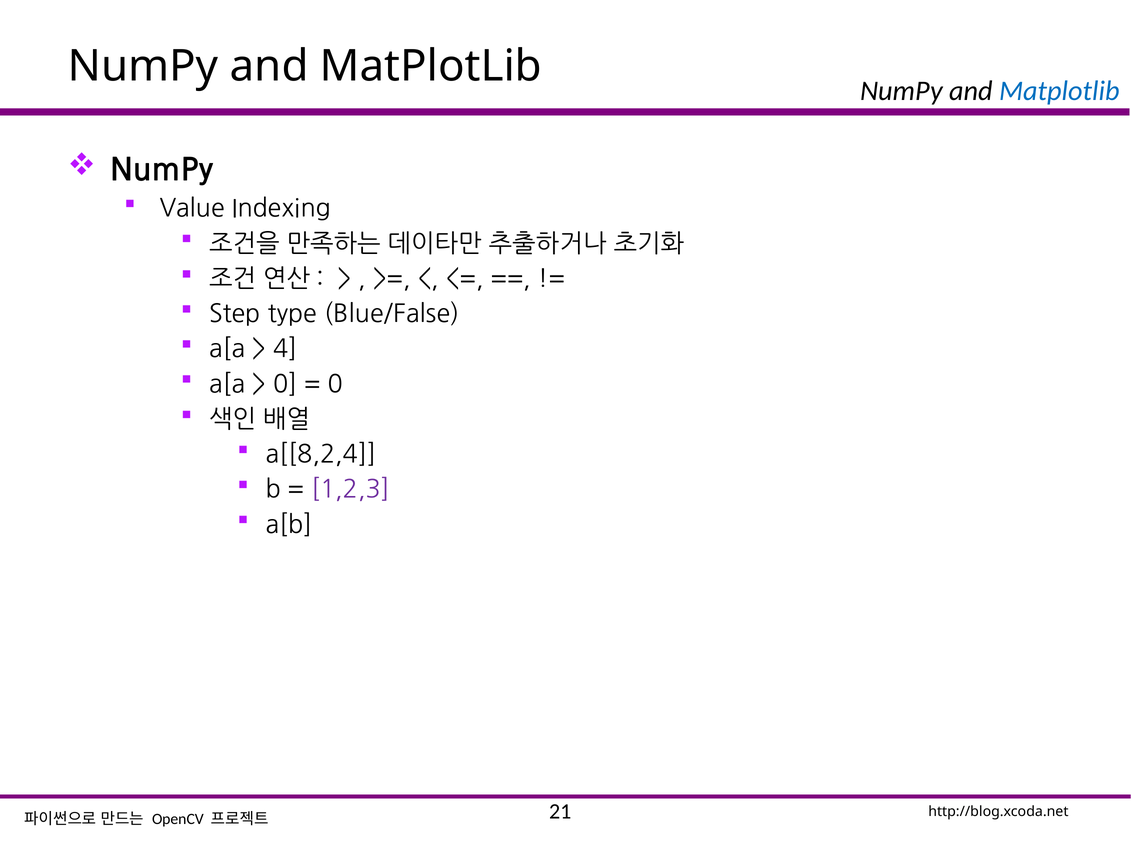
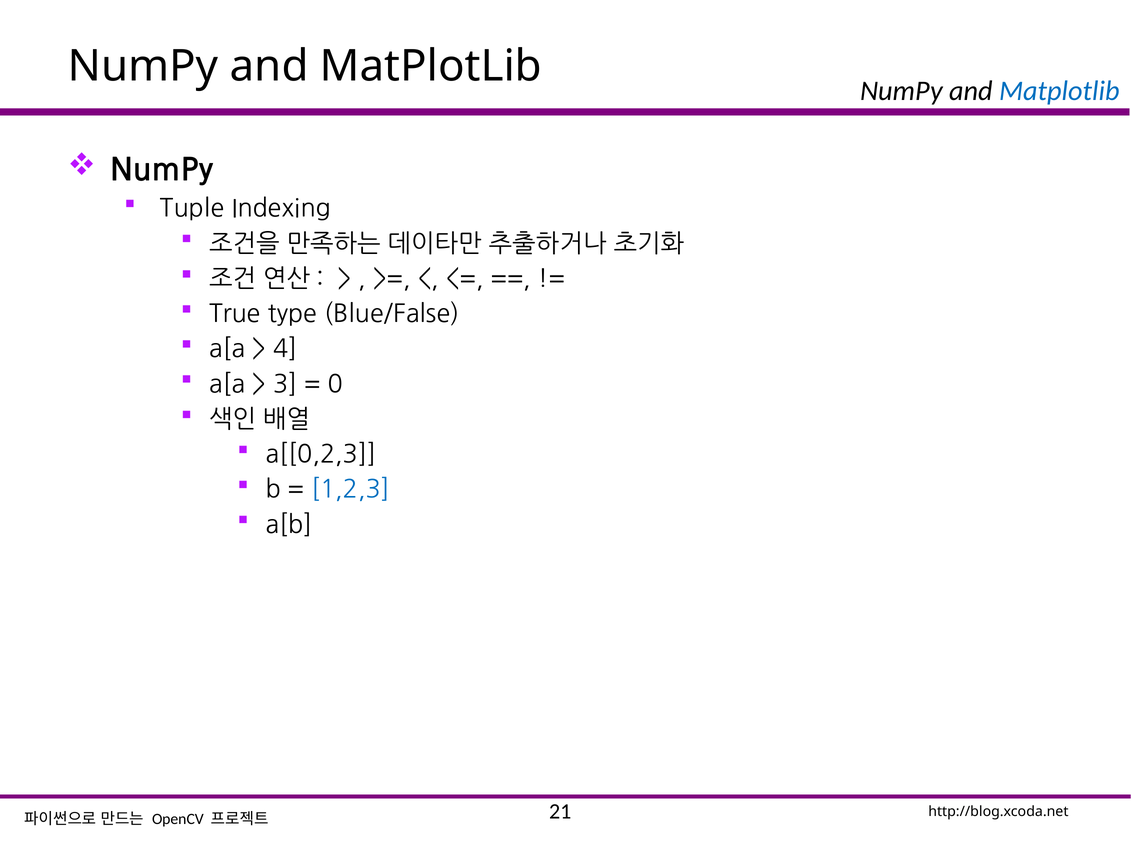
Value: Value -> Tuple (192, 209)
Step: Step -> True (235, 314)
0: 0 -> 3 (285, 384)
a[[8,2,4: a[[8,2,4 -> a[[0,2,3 (321, 455)
1,2,3 colour: purple -> blue (351, 490)
